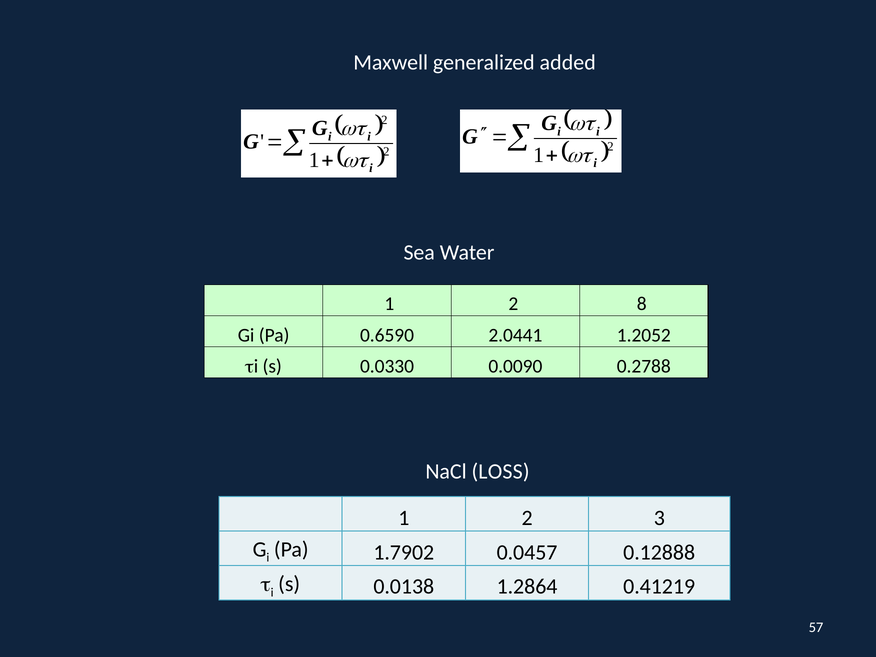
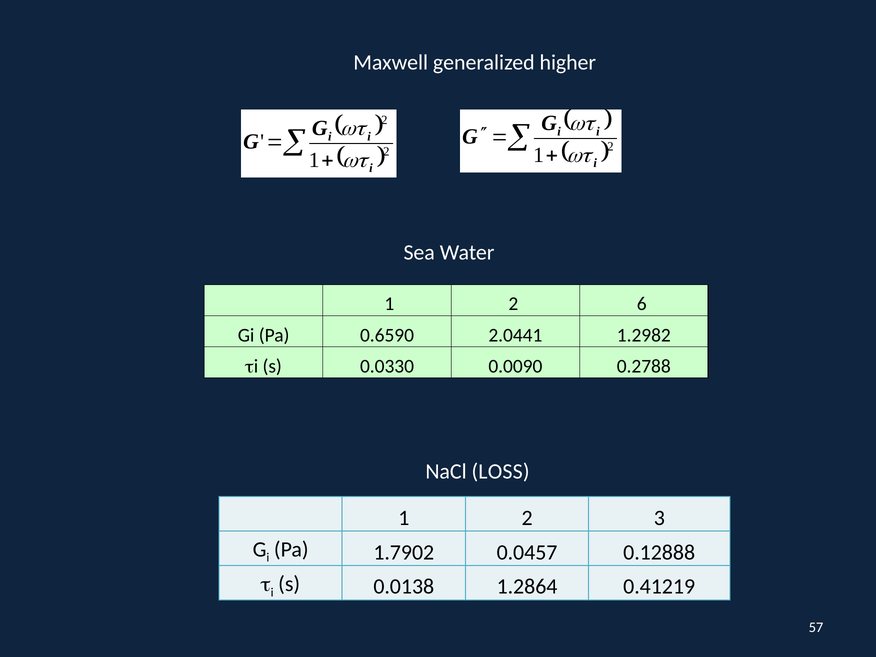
added: added -> higher (568, 63)
8: 8 -> 6 (642, 304)
1.2052: 1.2052 -> 1.2982 (644, 335)
